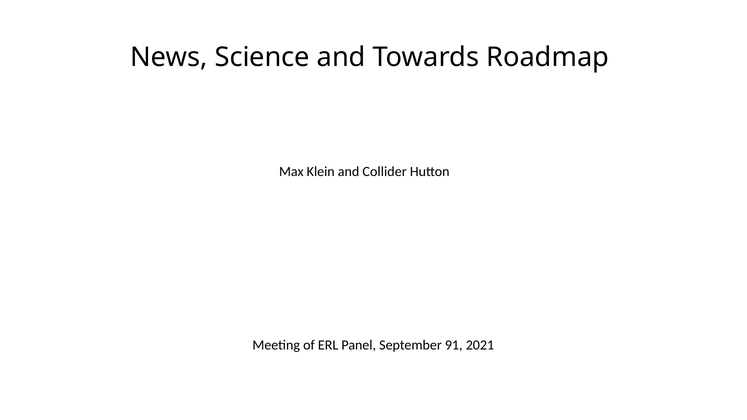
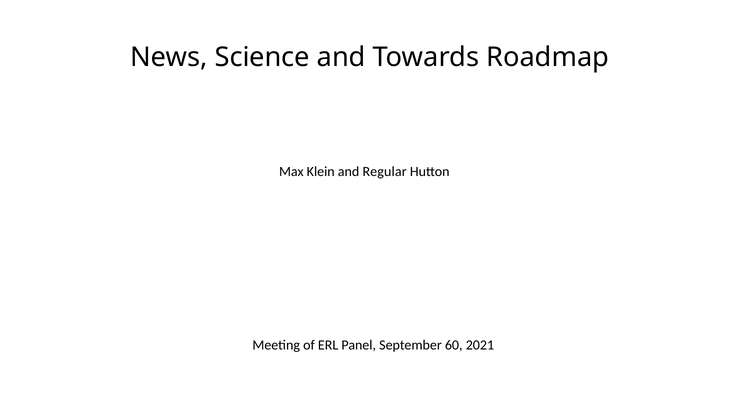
Collider: Collider -> Regular (385, 172)
91: 91 -> 60 (454, 345)
